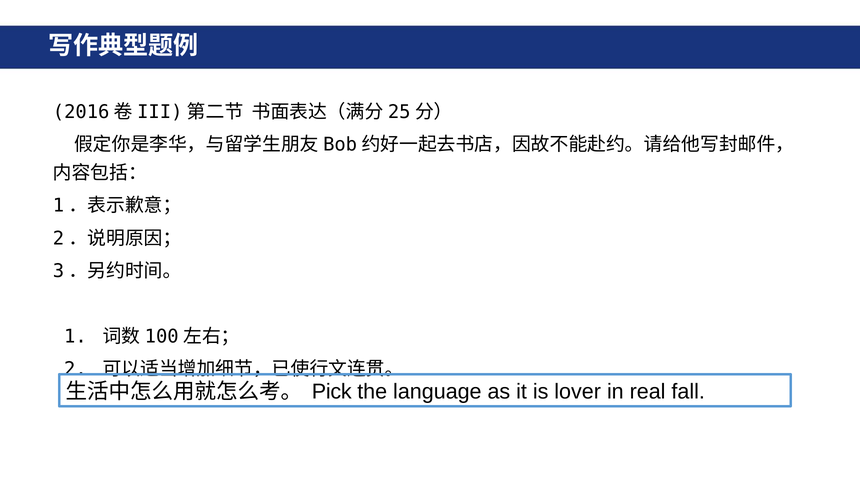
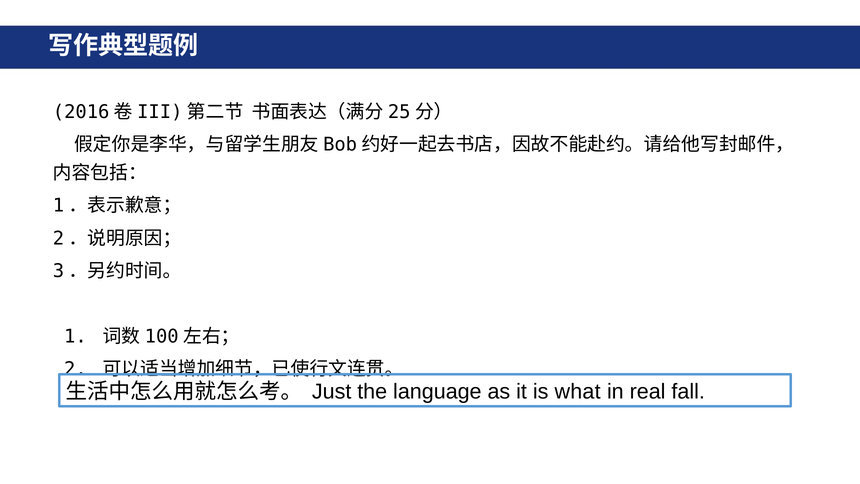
Pick: Pick -> Just (332, 392)
lover: lover -> what (578, 392)
